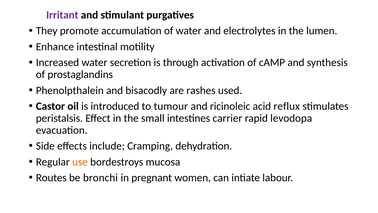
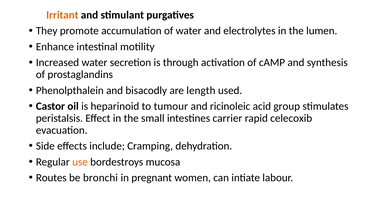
Irritant colour: purple -> orange (62, 15)
rashes: rashes -> length (201, 90)
introduced: introduced -> heparinoid (115, 106)
reflux: reflux -> group (287, 106)
levodopa: levodopa -> celecoxib (291, 118)
